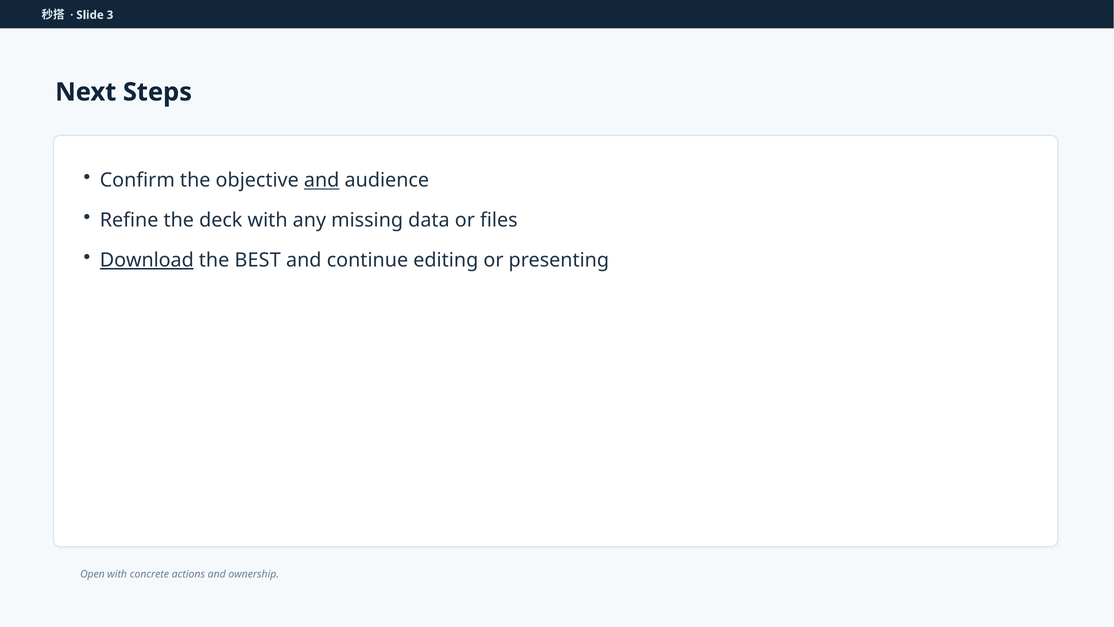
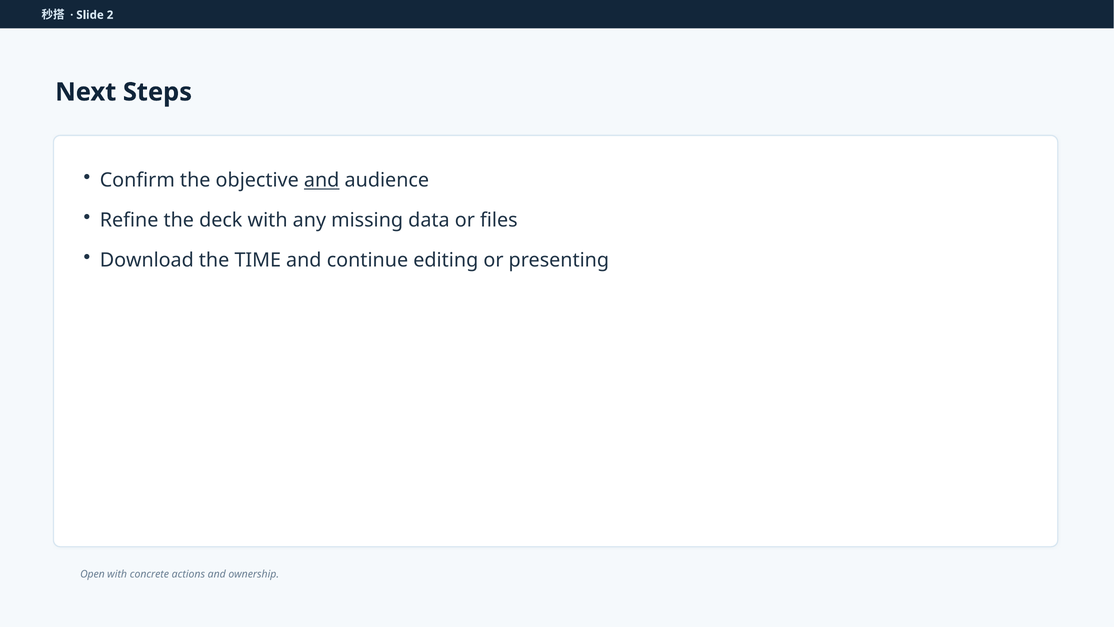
3: 3 -> 2 (110, 15)
Download underline: present -> none (147, 260)
BEST: BEST -> TIME (258, 260)
